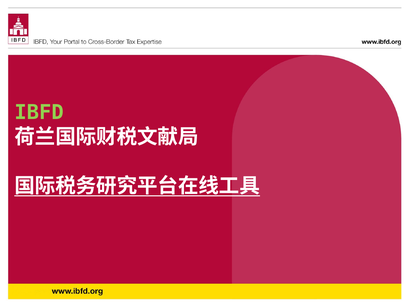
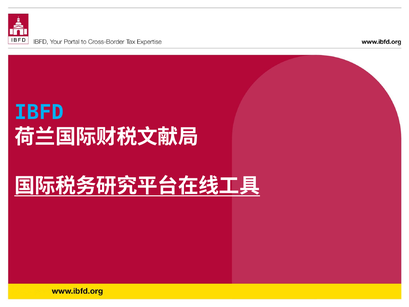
IBFD colour: light green -> light blue (39, 112)
